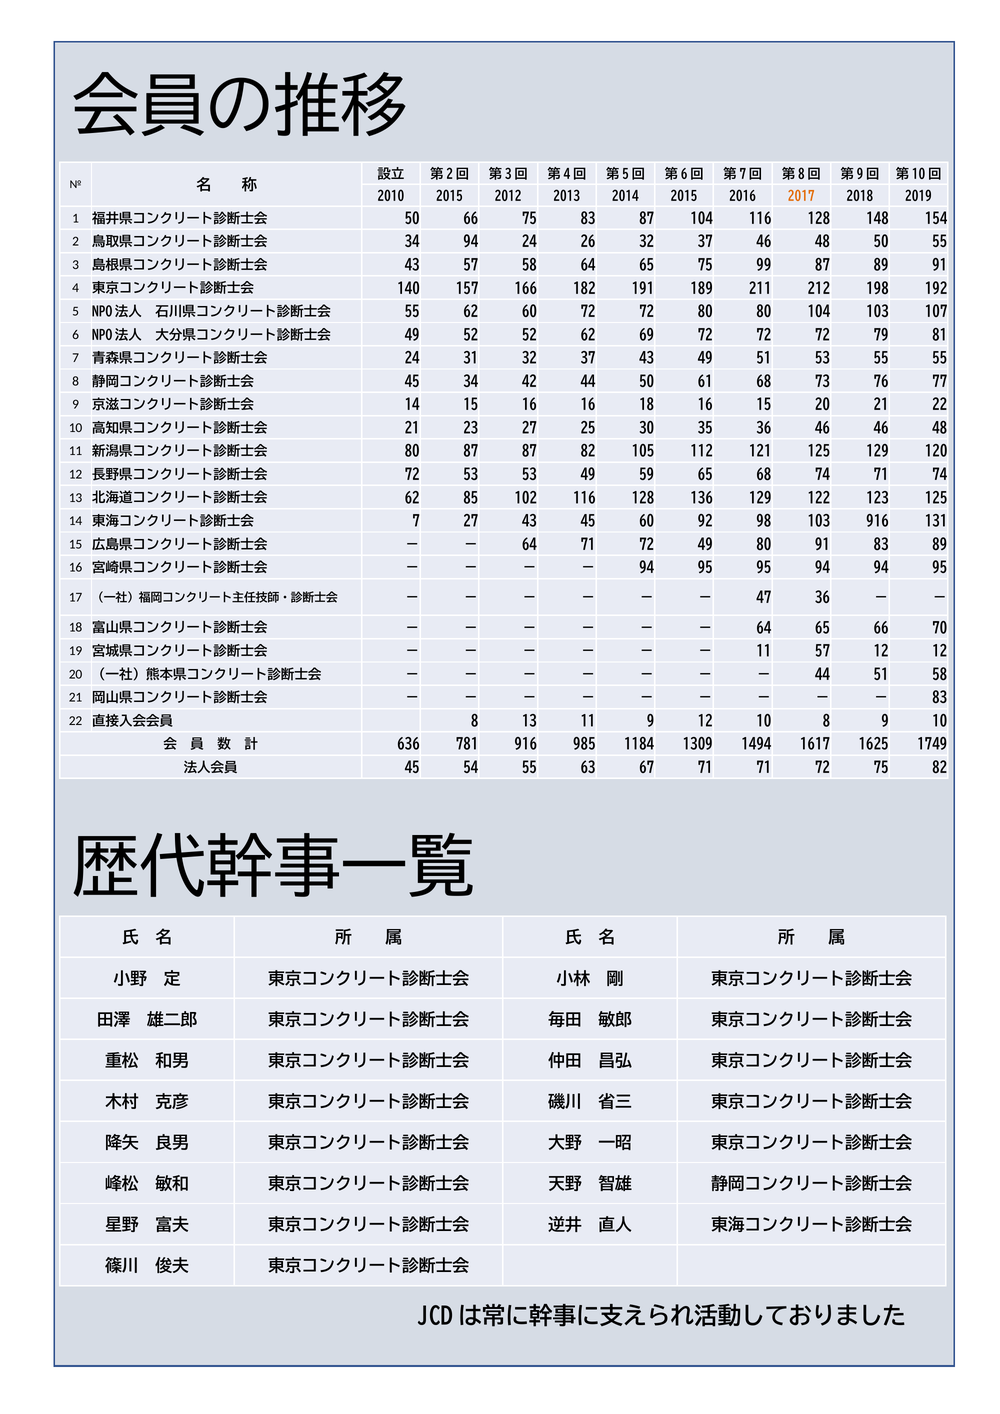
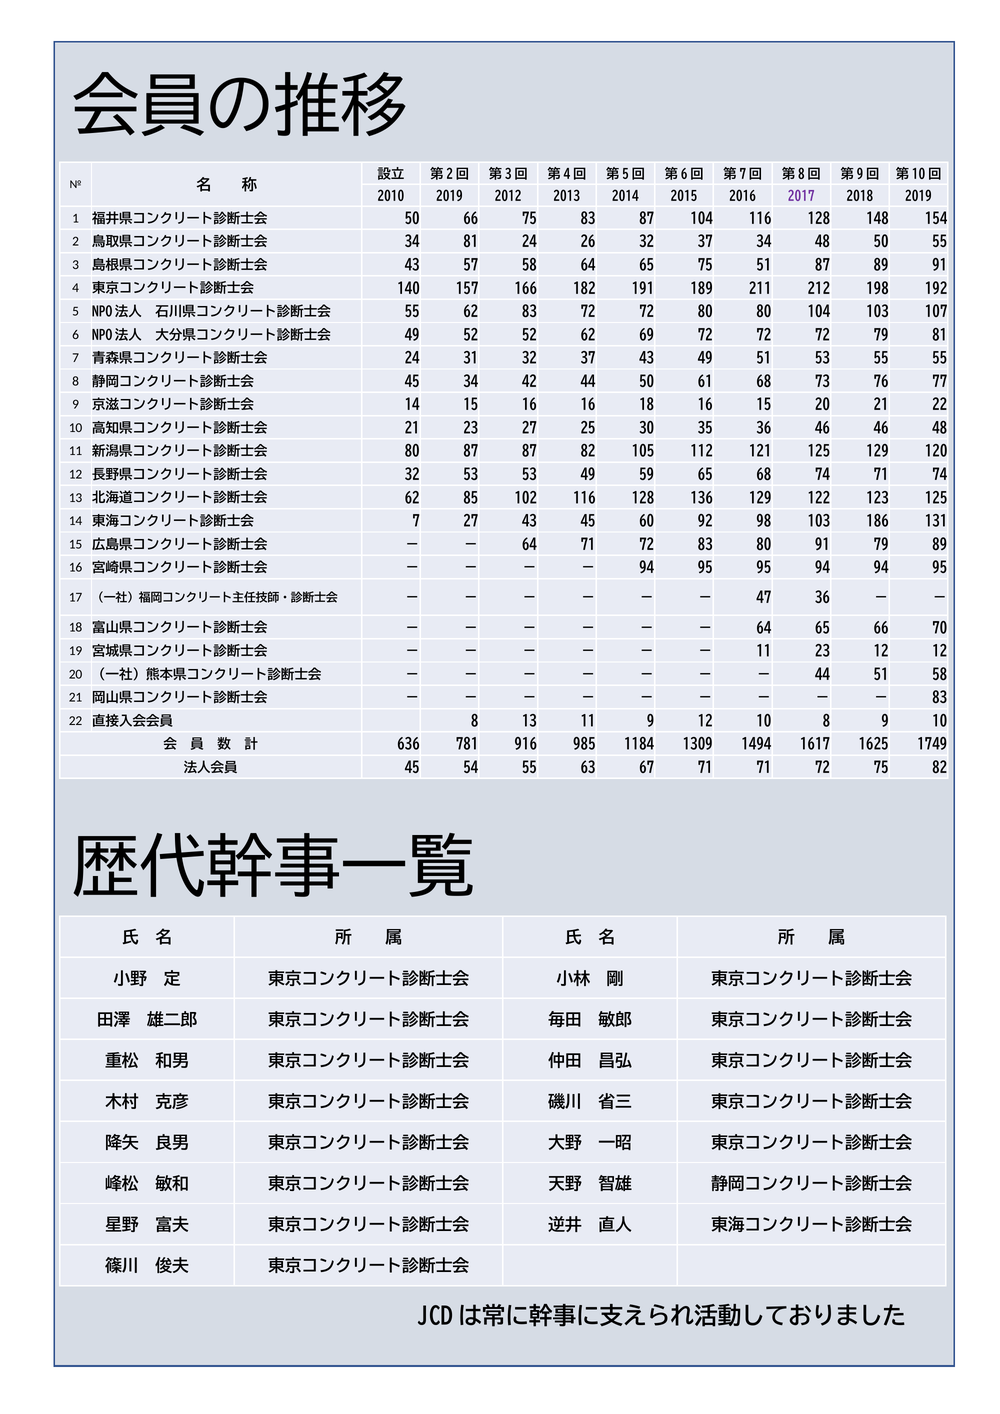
2010 2015: 2015 -> 2019 (450, 196)
2017 colour: orange -> purple (801, 196)
34 94: 94 -> 81 (471, 242)
37 46: 46 -> 34 (764, 242)
75 99: 99 -> 51 (764, 265)
62 60: 60 -> 83 (529, 312)
72: 72 -> 32 (412, 475)
103 916: 916 -> 186 (878, 521)
72 49: 49 -> 83 (705, 545)
91 83: 83 -> 79 (881, 545)
11 57: 57 -> 23 (823, 651)
